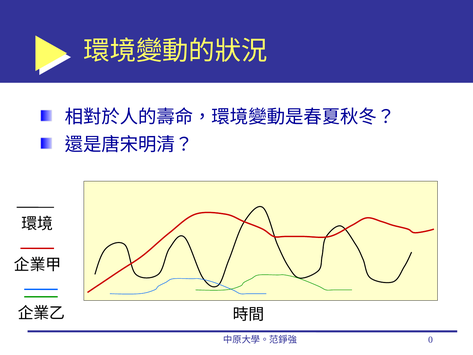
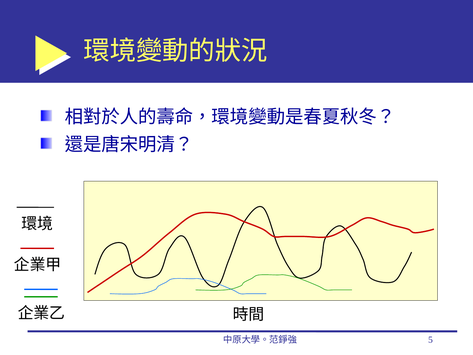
0: 0 -> 5 (431, 340)
